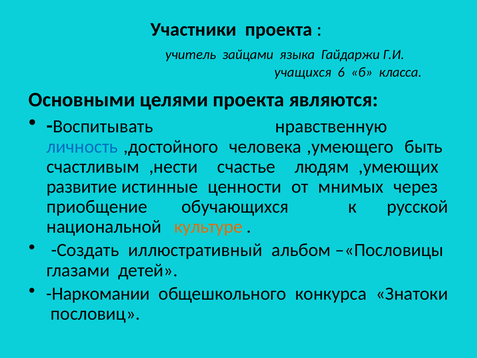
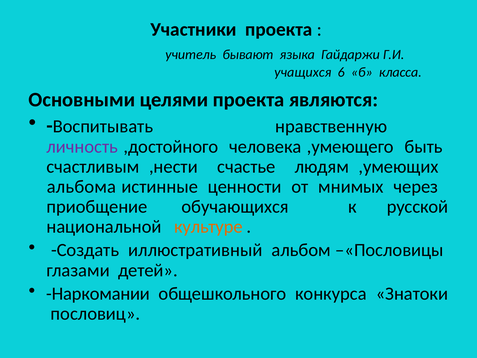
зайцами: зайцами -> бывают (248, 54)
личность colour: blue -> purple (82, 146)
развитие: развитие -> альбома (81, 187)
